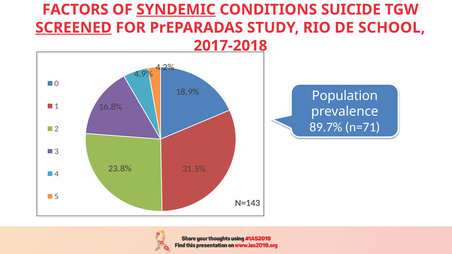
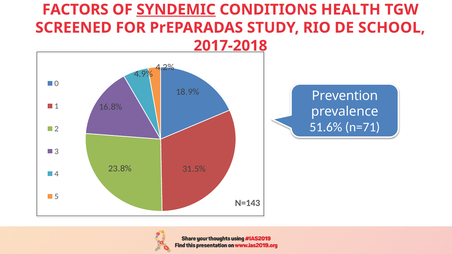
SUICIDE: SUICIDE -> HEALTH (351, 10)
SCREENED underline: present -> none (73, 28)
Population: Population -> Prevention (345, 96)
89.7%: 89.7% -> 51.6% (326, 127)
